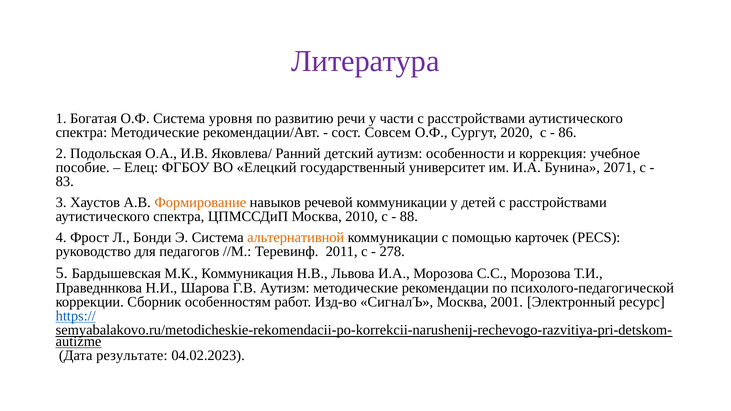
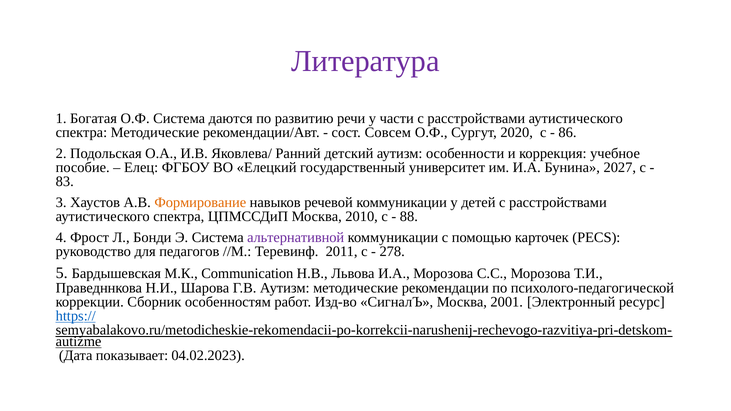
уровня: уровня -> даются (231, 119)
2071: 2071 -> 2027 (620, 168)
альтернативной colour: orange -> purple (296, 238)
Коммуникация: Коммуникация -> Communication (247, 274)
результате: результате -> показывает (132, 355)
